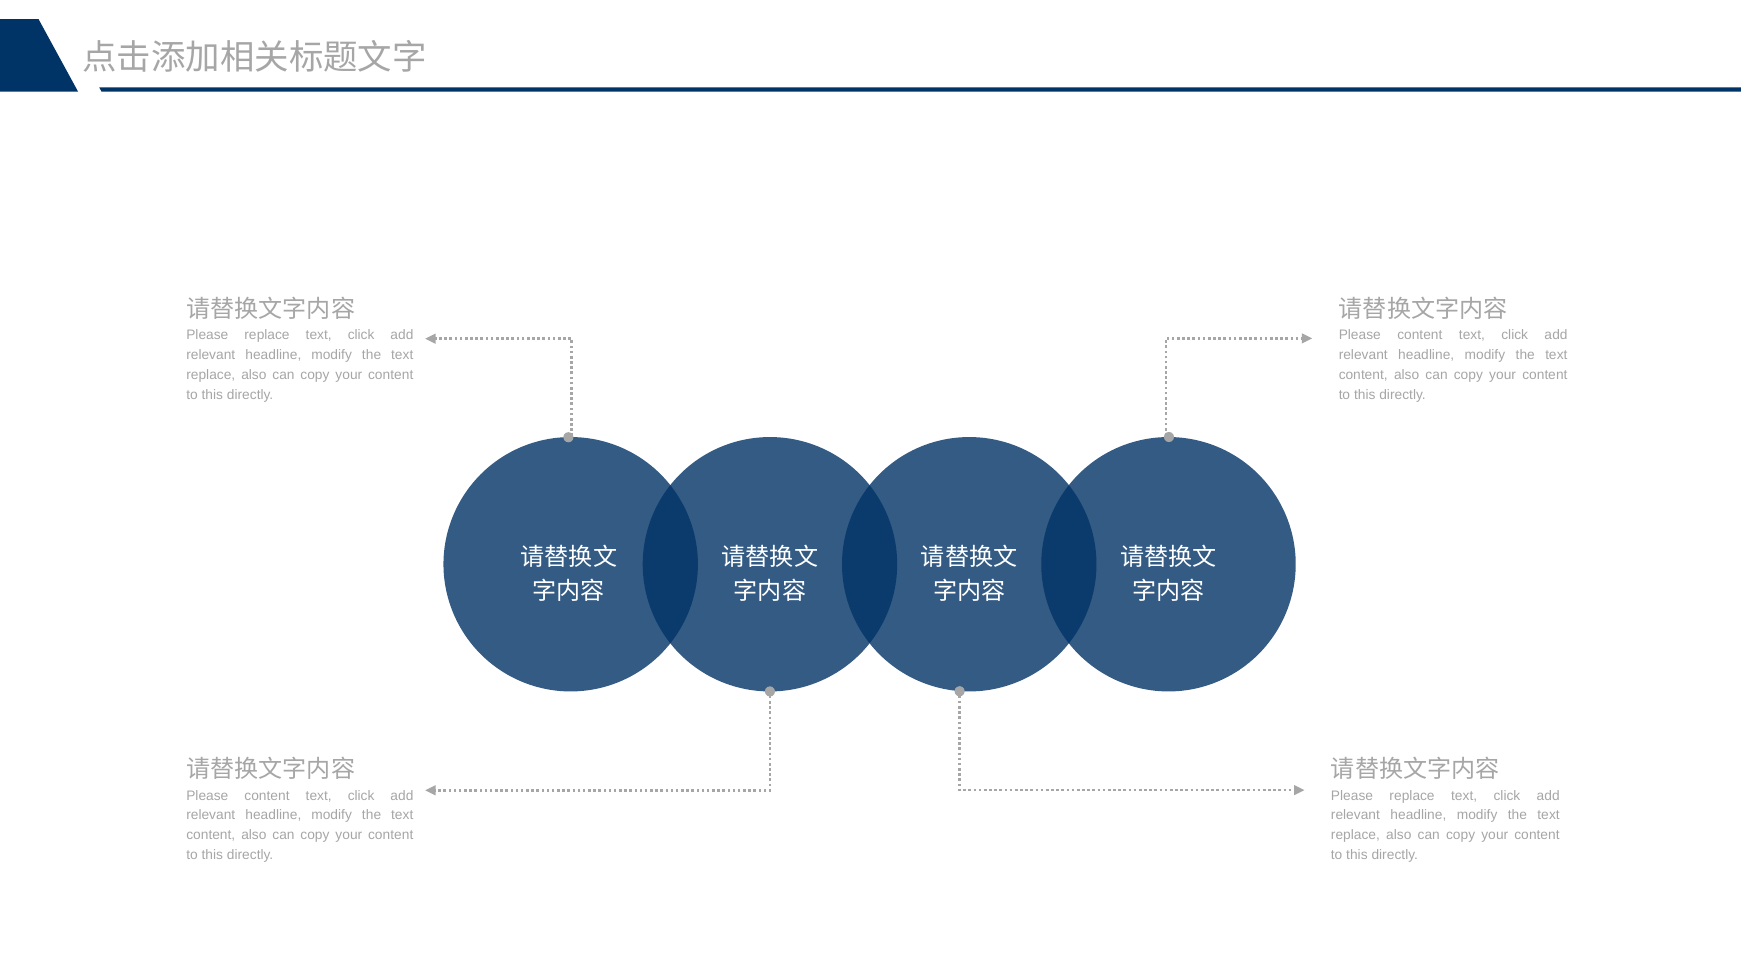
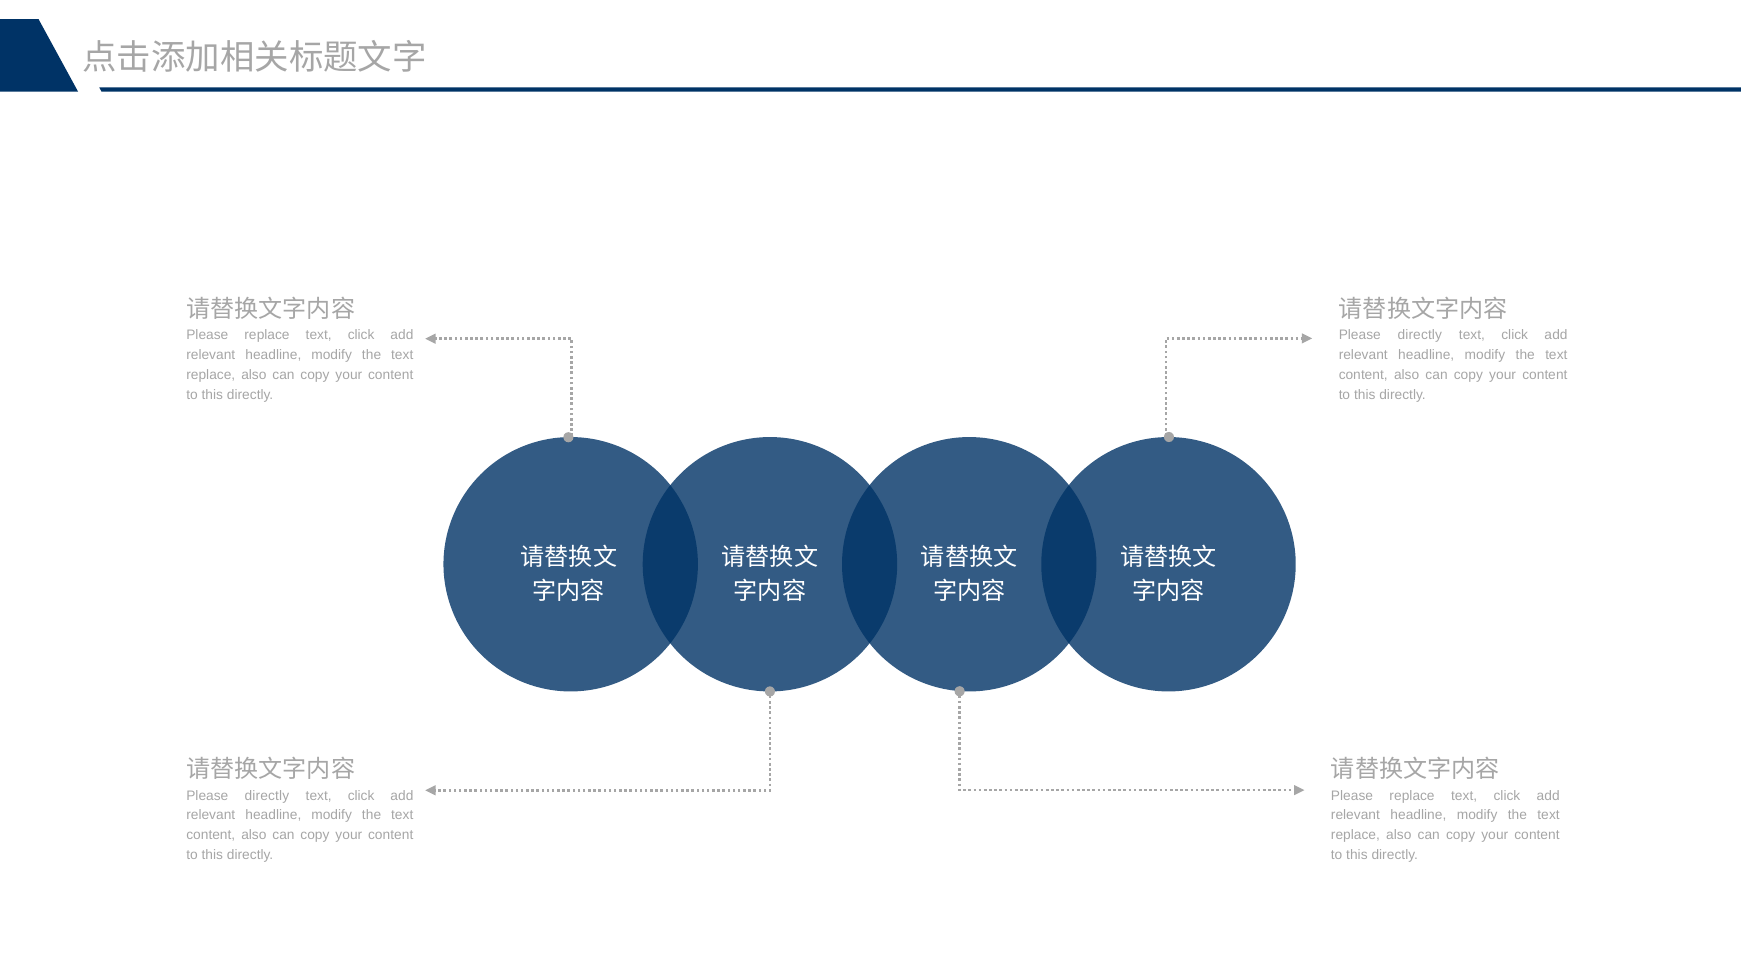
content: content -> directly (1420, 335)
content: content -> directly (267, 796)
